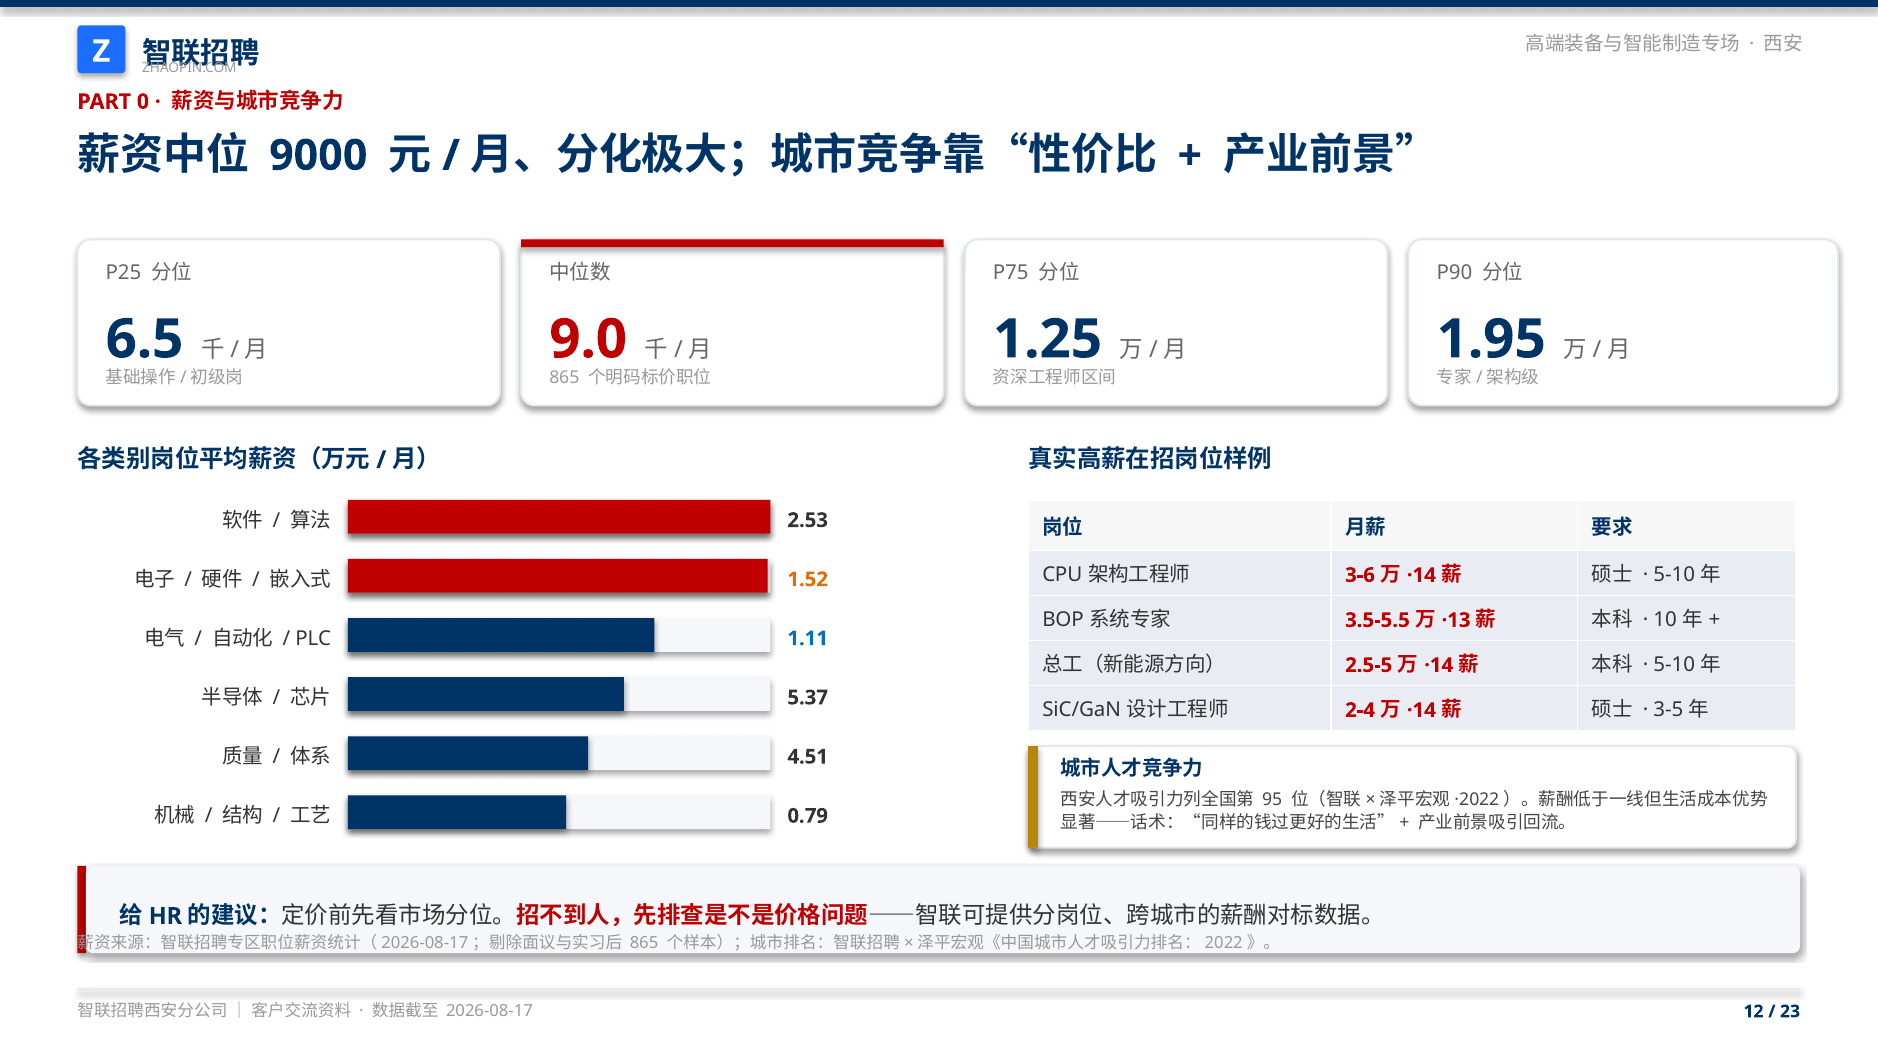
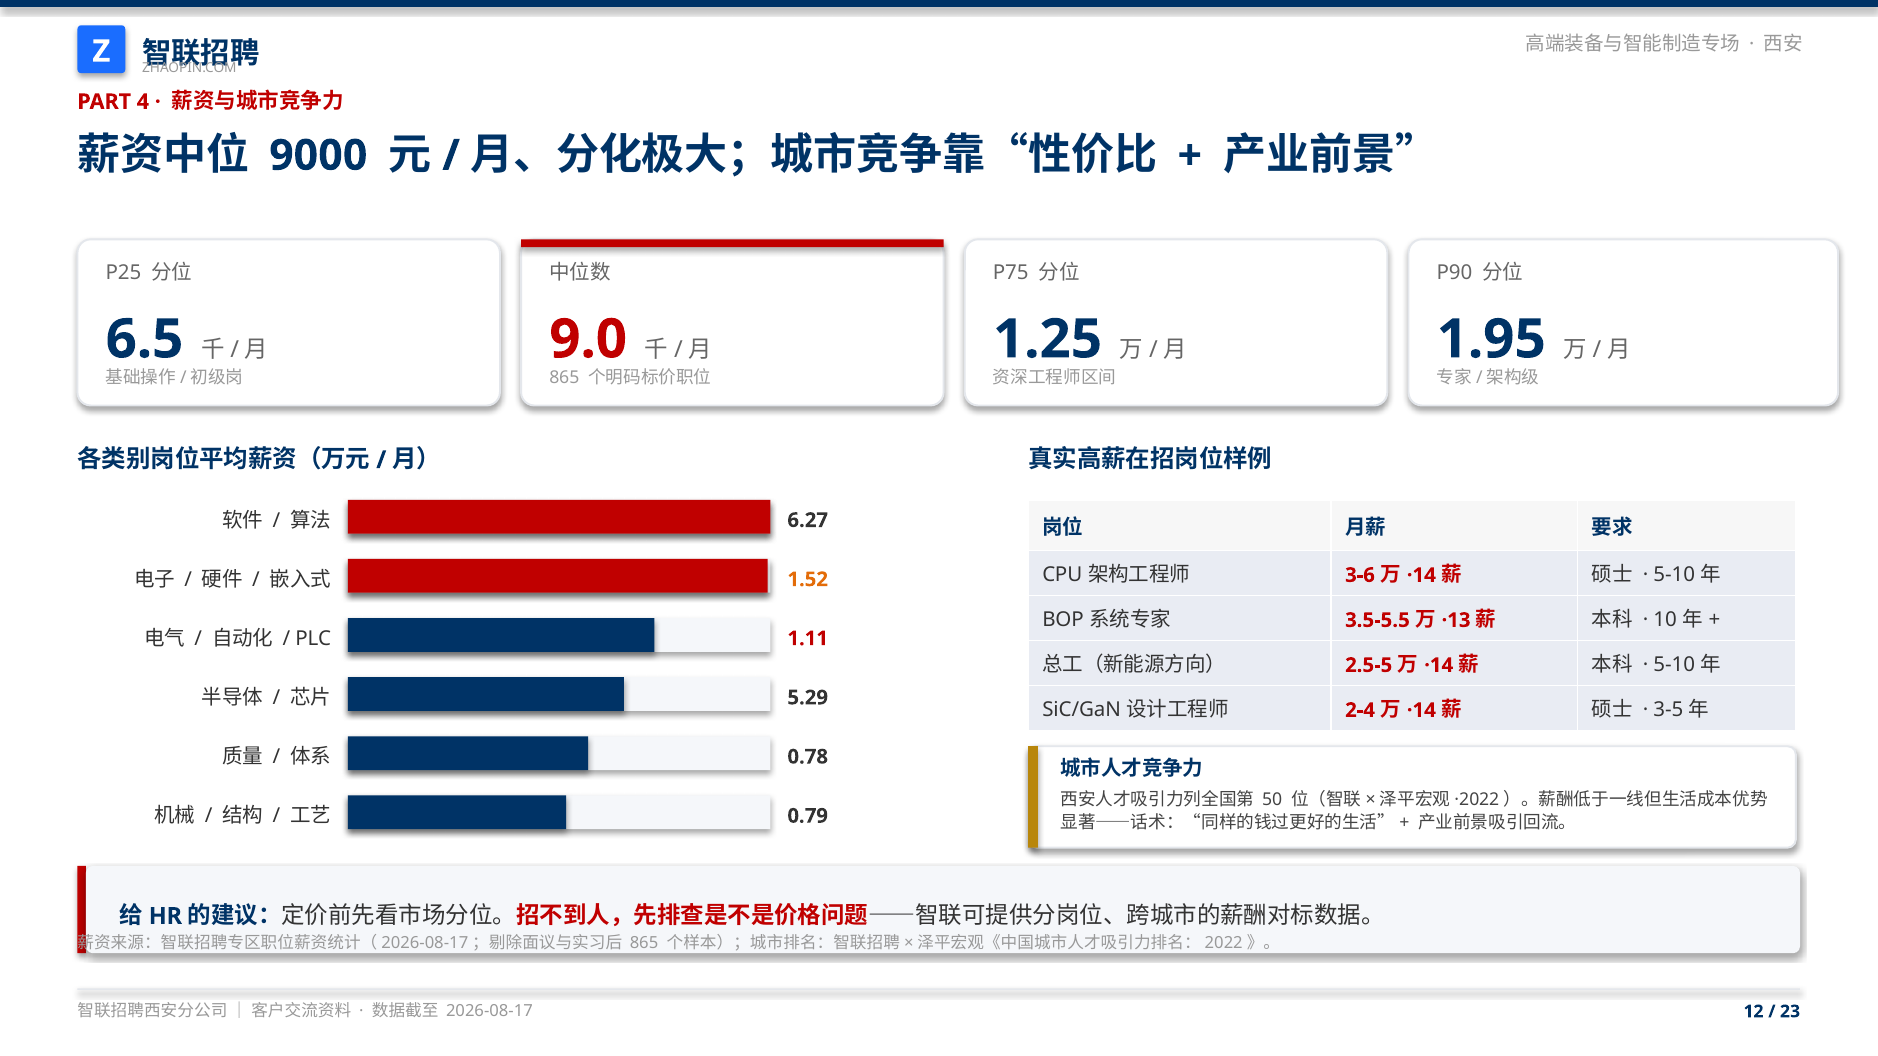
0: 0 -> 4 (143, 102)
2.53: 2.53 -> 6.27 (808, 520)
1.11 colour: blue -> red (808, 639)
5.37: 5.37 -> 5.29 (808, 698)
4.51: 4.51 -> 0.78 (808, 757)
95: 95 -> 50 (1272, 800)
